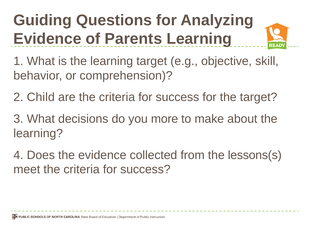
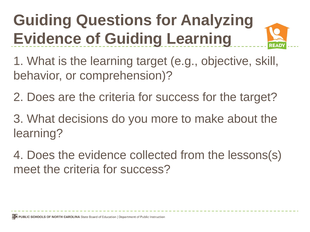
of Parents: Parents -> Guiding (133, 39)
2 Child: Child -> Does (41, 97)
